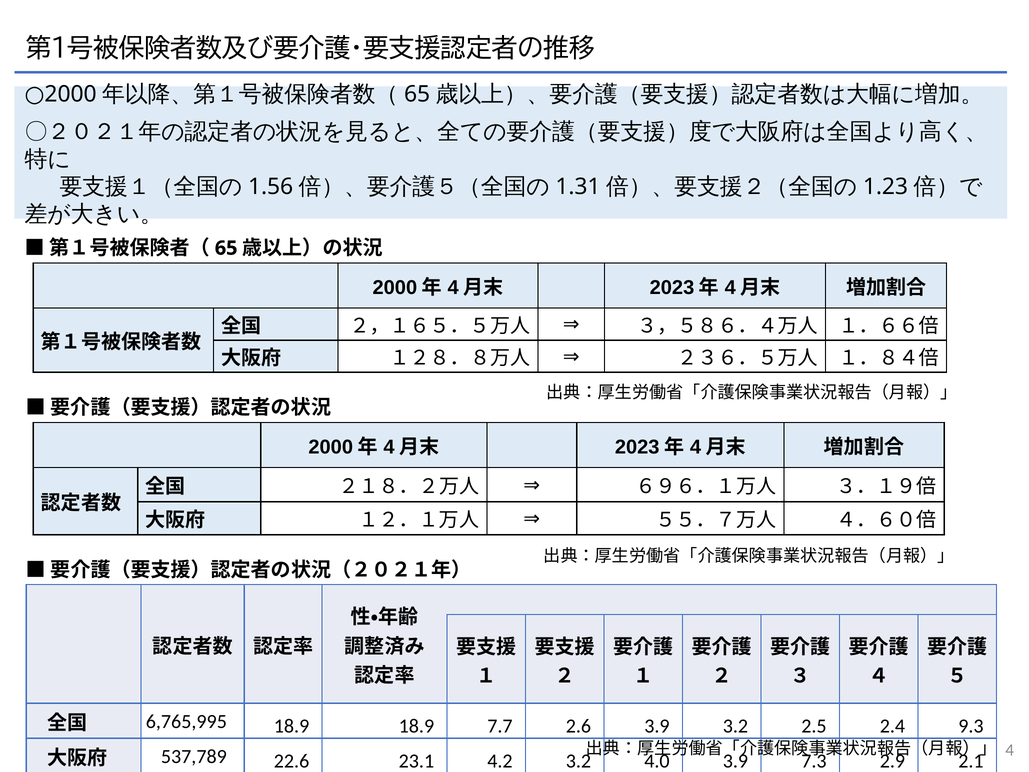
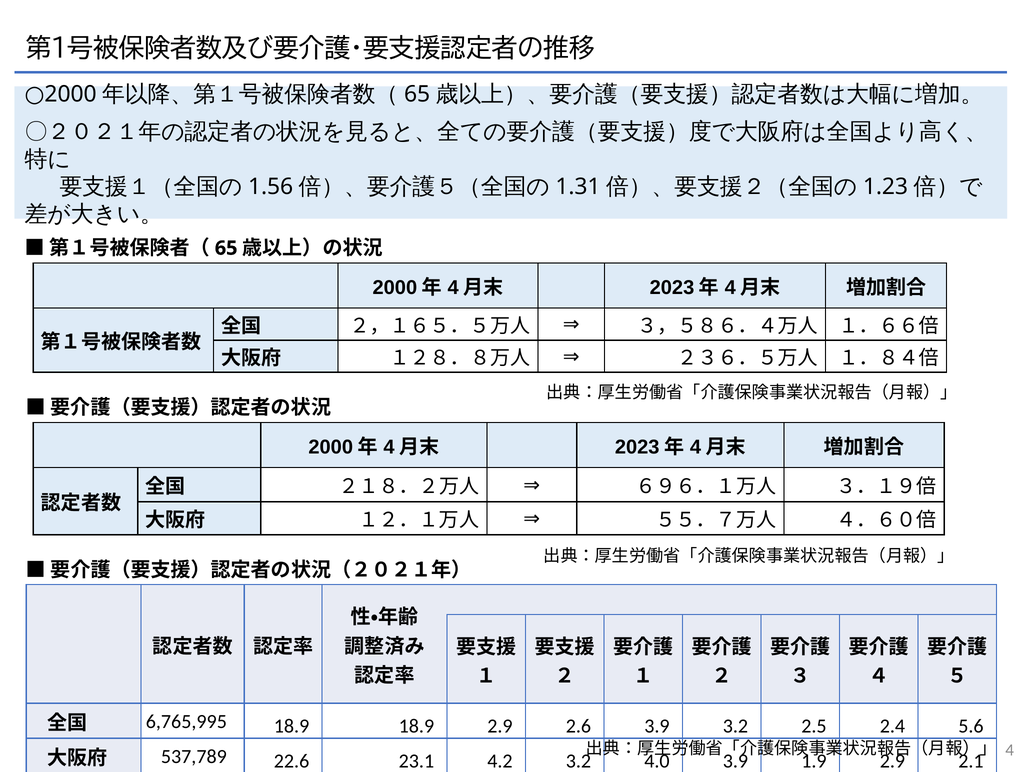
18.9 7.7: 7.7 -> 2.9 (500, 726)
9.3: 9.3 -> 5.6 (971, 726)
7.3: 7.3 -> 1.9 (814, 761)
